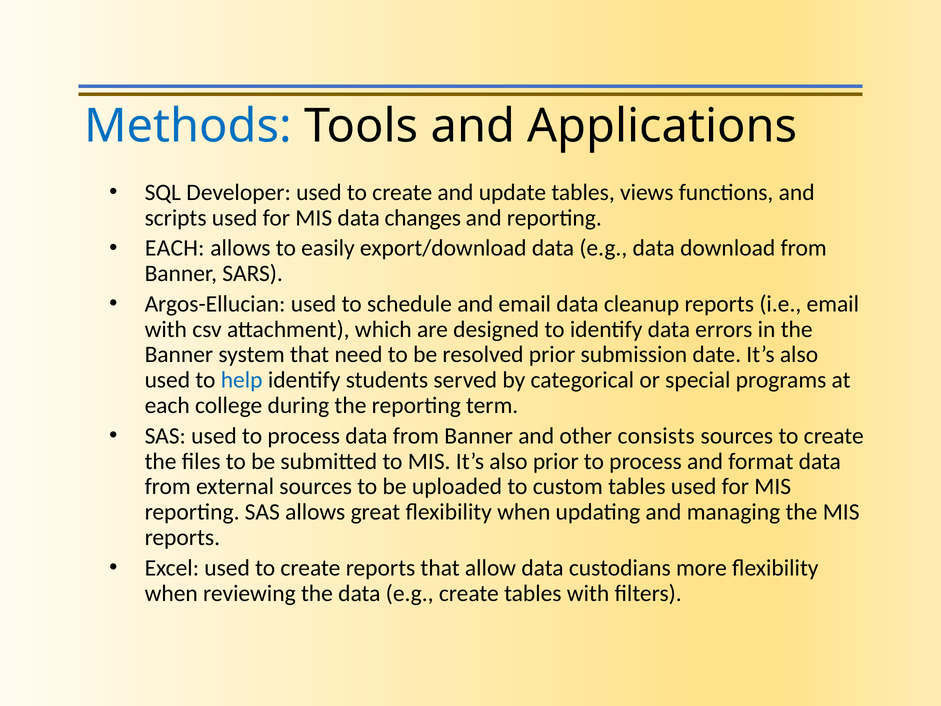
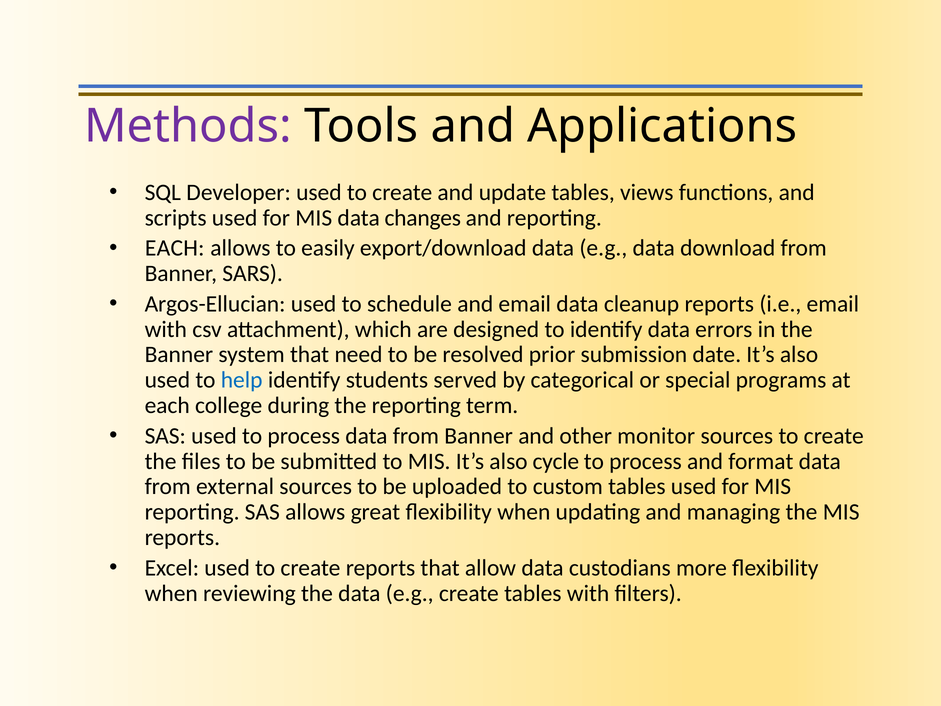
Methods colour: blue -> purple (188, 126)
consists: consists -> monitor (656, 436)
also prior: prior -> cycle (556, 461)
